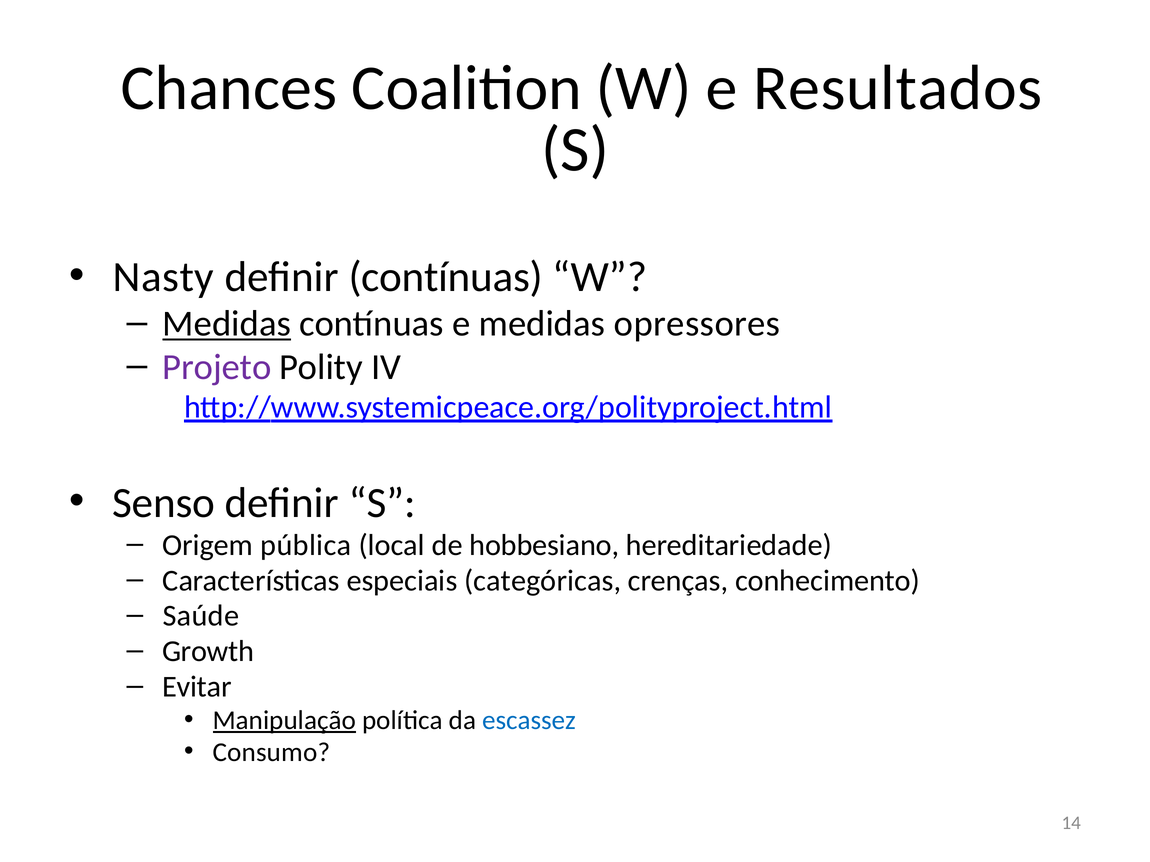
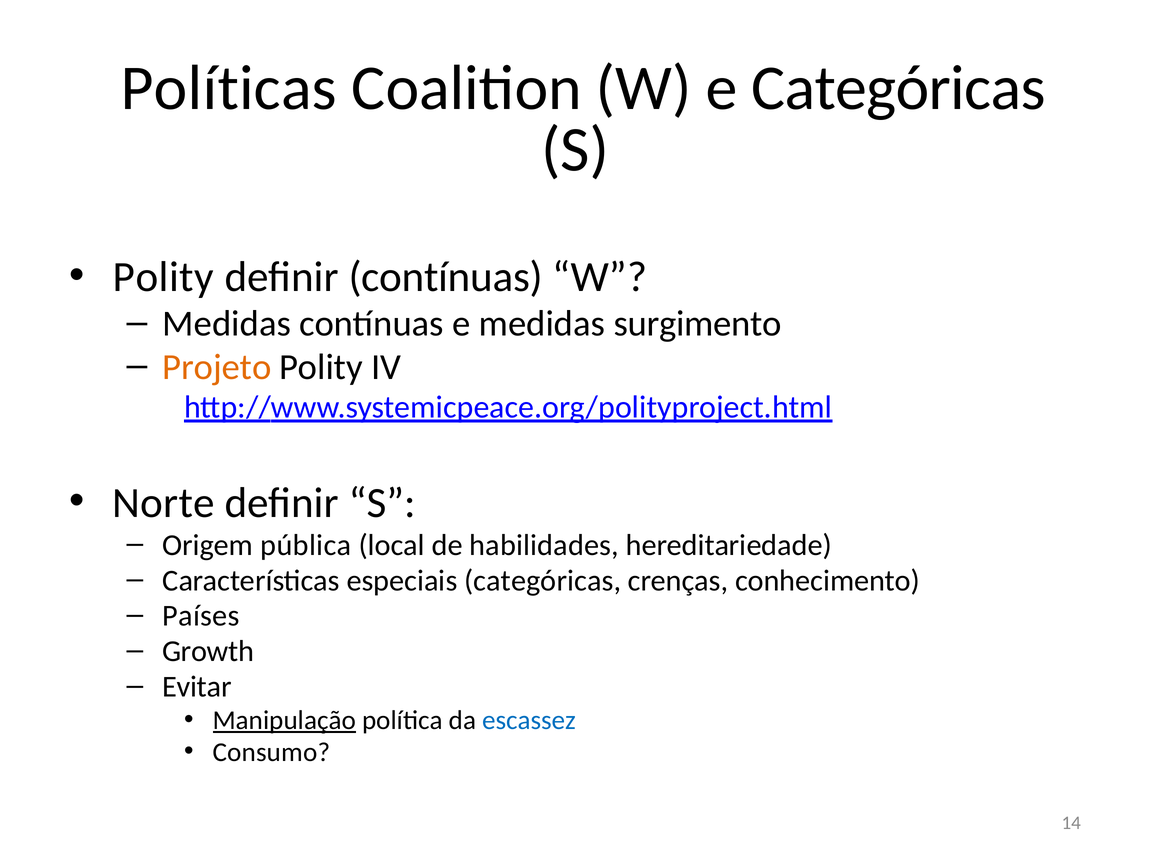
Chances: Chances -> Políticas (229, 88)
e Resultados: Resultados -> Categóricas (898, 88)
Nasty: Nasty -> Polity (163, 277)
Medidas underline: present -> none (227, 324)
opressores: opressores -> surgimento (697, 324)
Projeto colour: purple -> orange (217, 367)
Senso: Senso -> Norte (163, 503)
hobbesiano: hobbesiano -> habilidades (544, 545)
Saúde: Saúde -> Países (201, 616)
